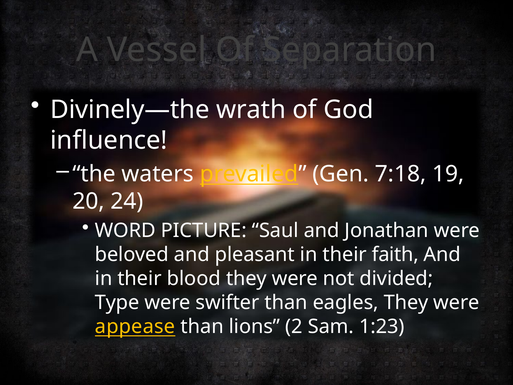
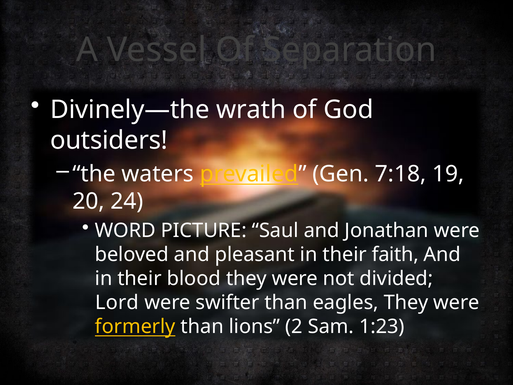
influence: influence -> outsiders (109, 140)
Type: Type -> Lord (117, 302)
appease: appease -> formerly (135, 326)
